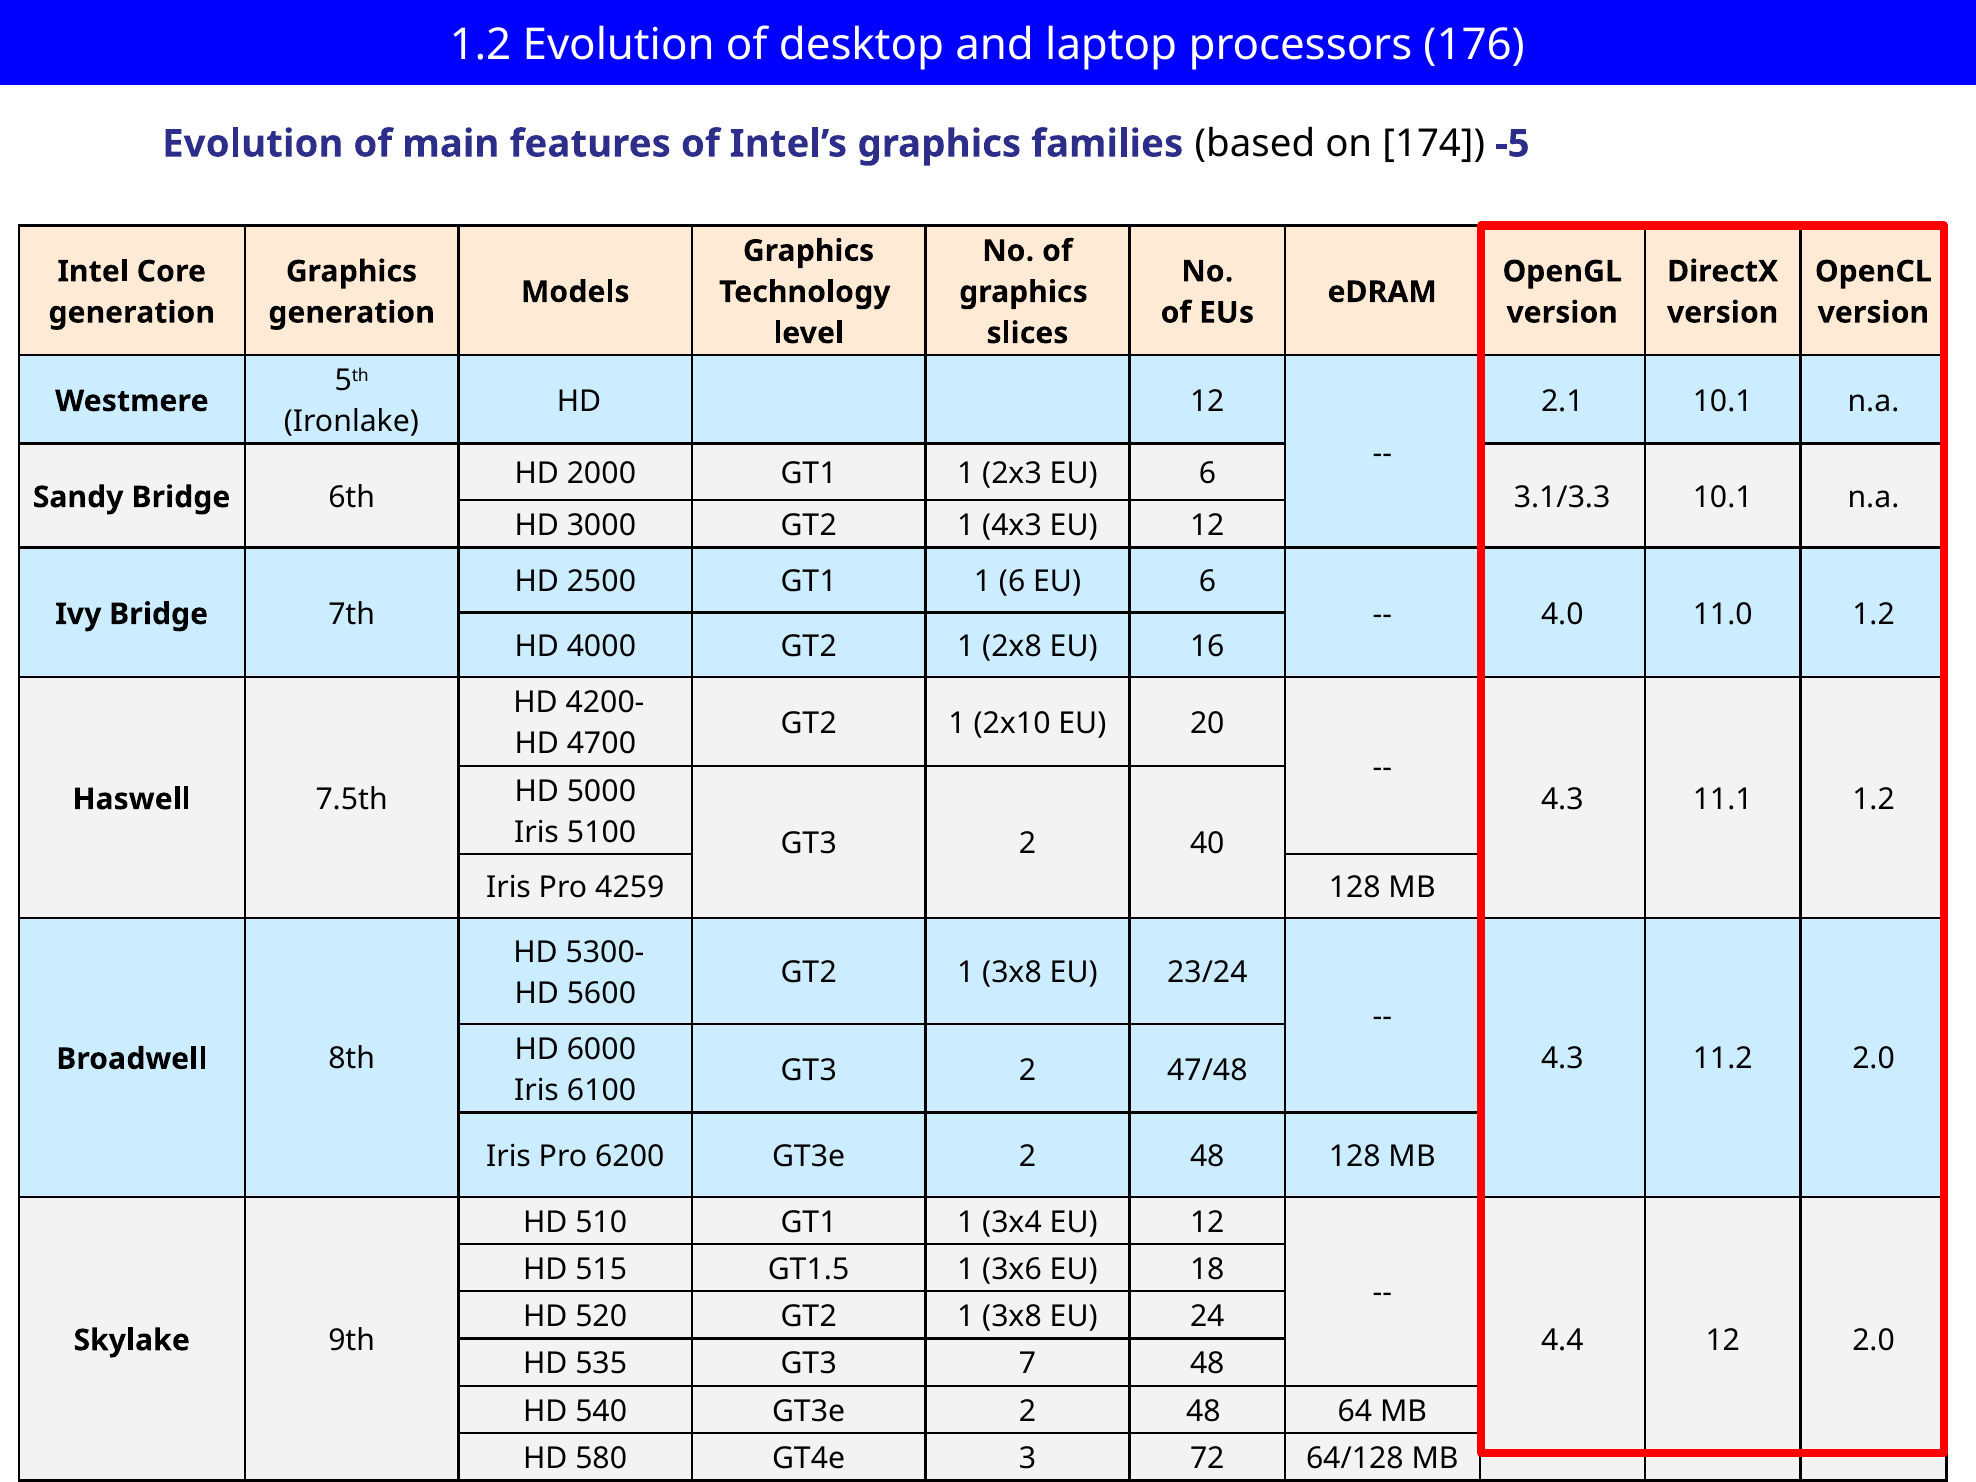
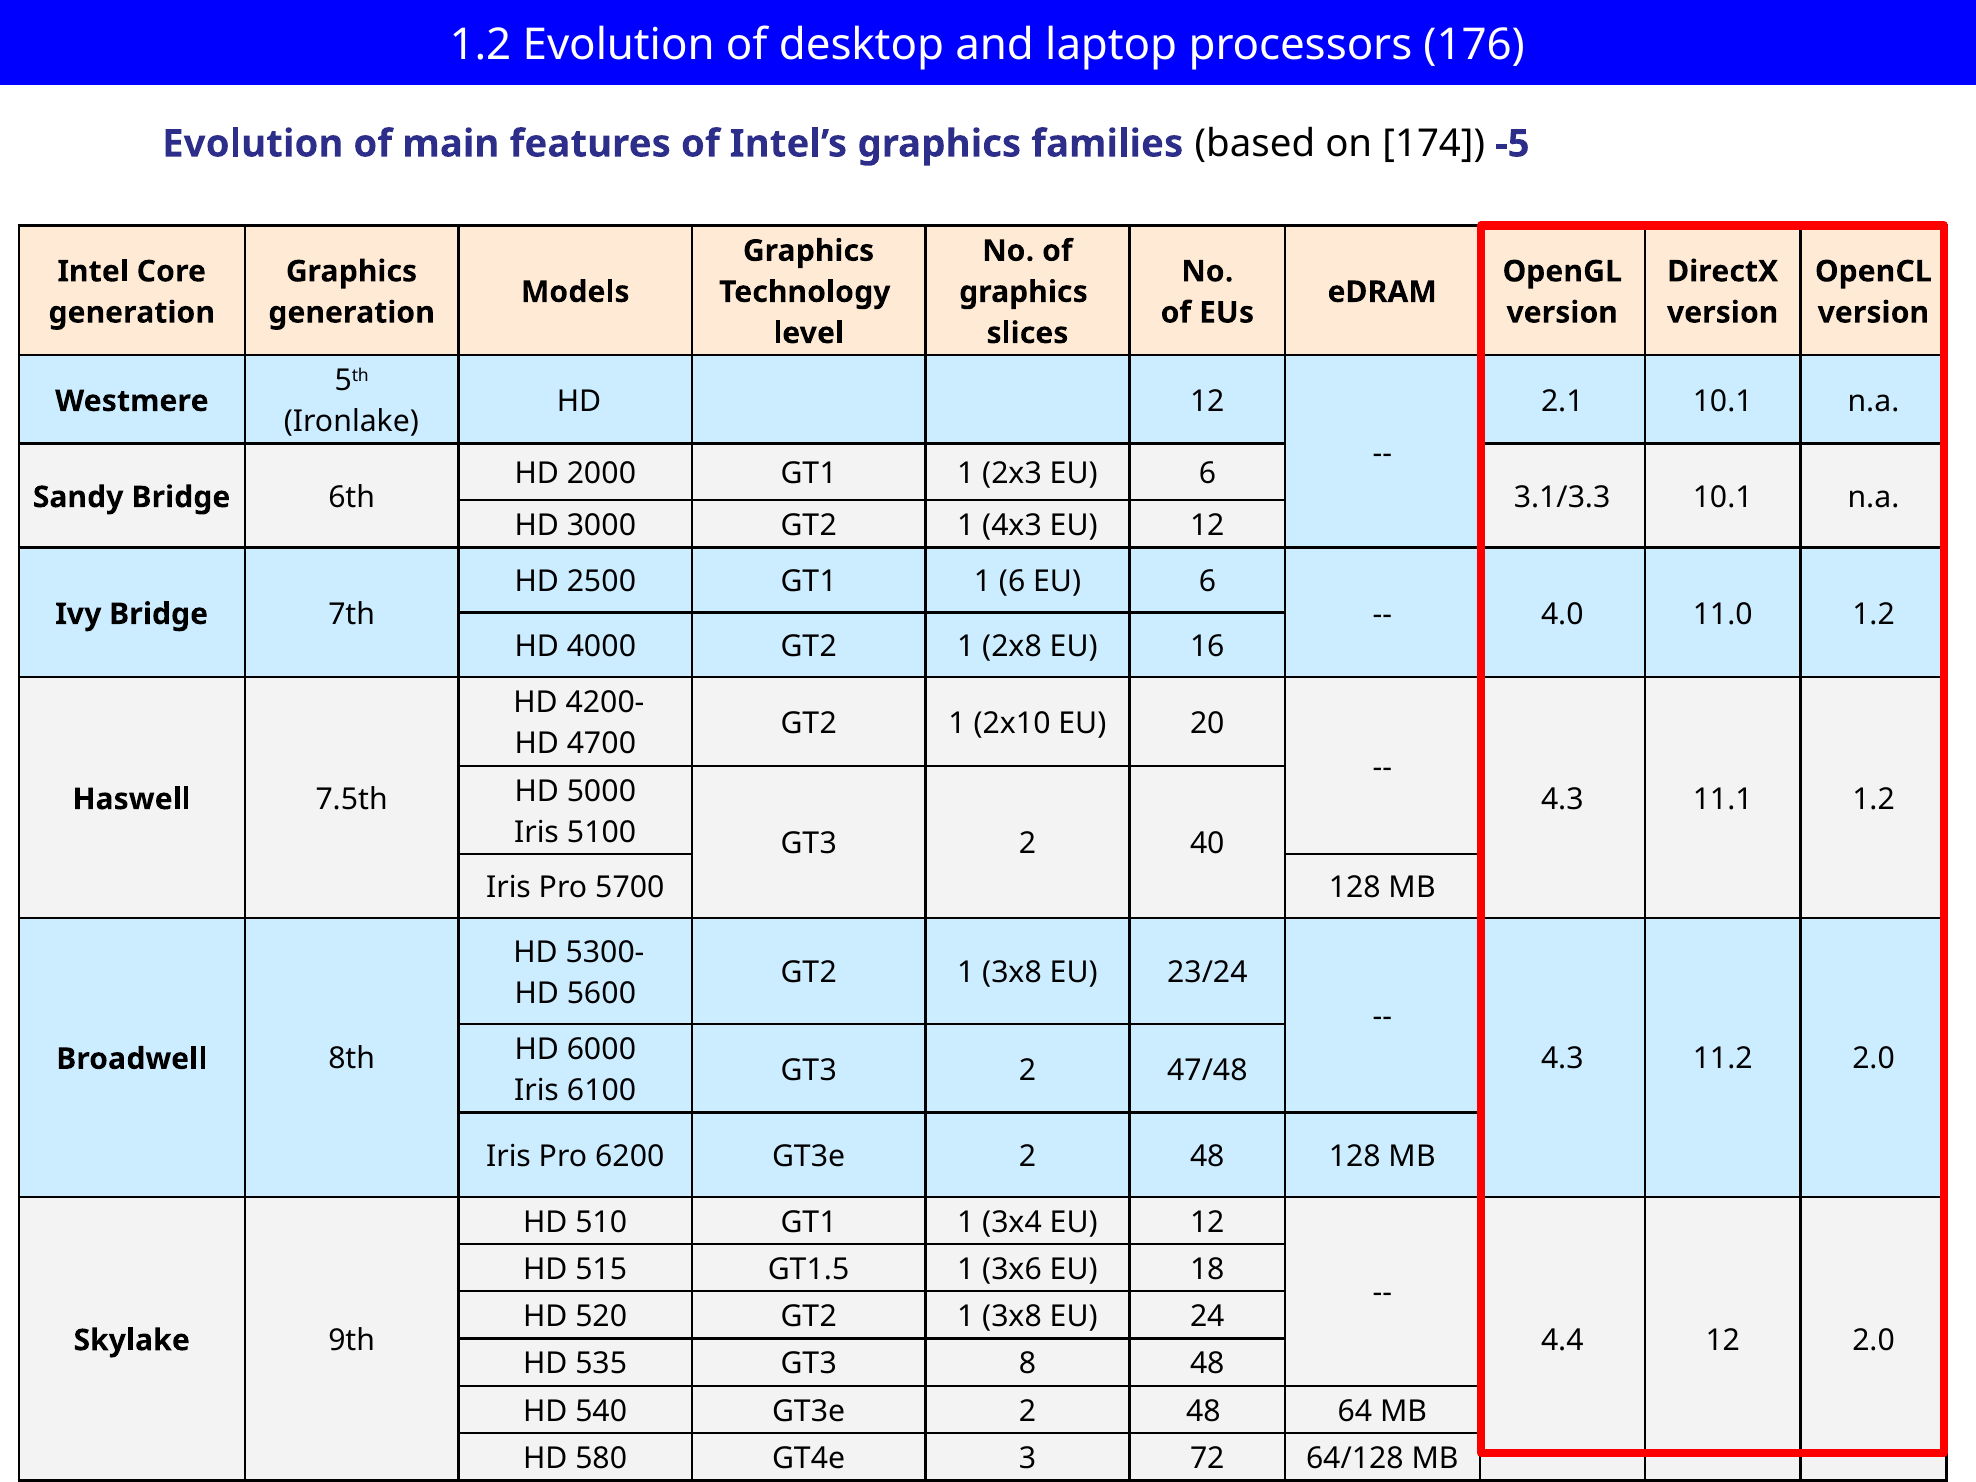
4259: 4259 -> 5700 (630, 888)
7: 7 -> 8 (1028, 1364)
